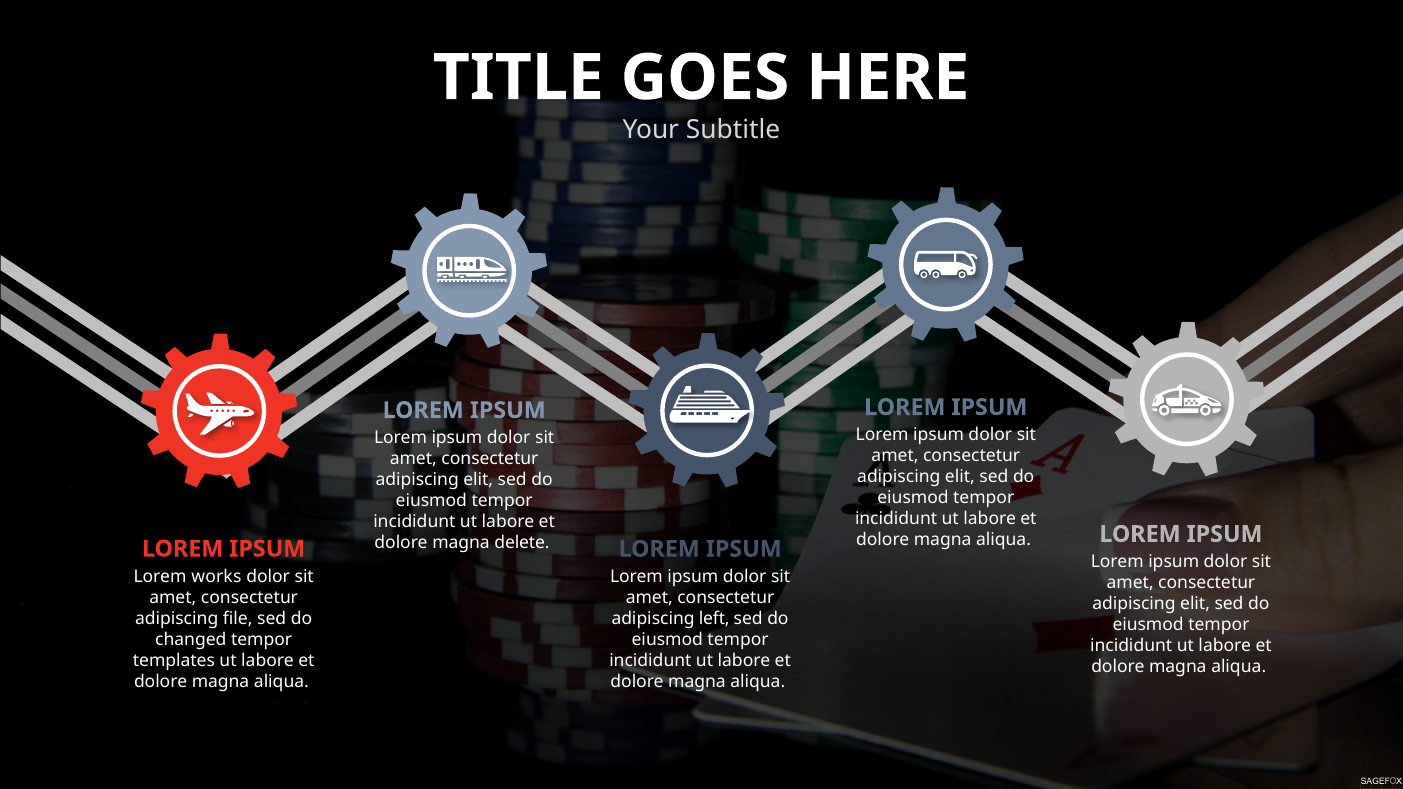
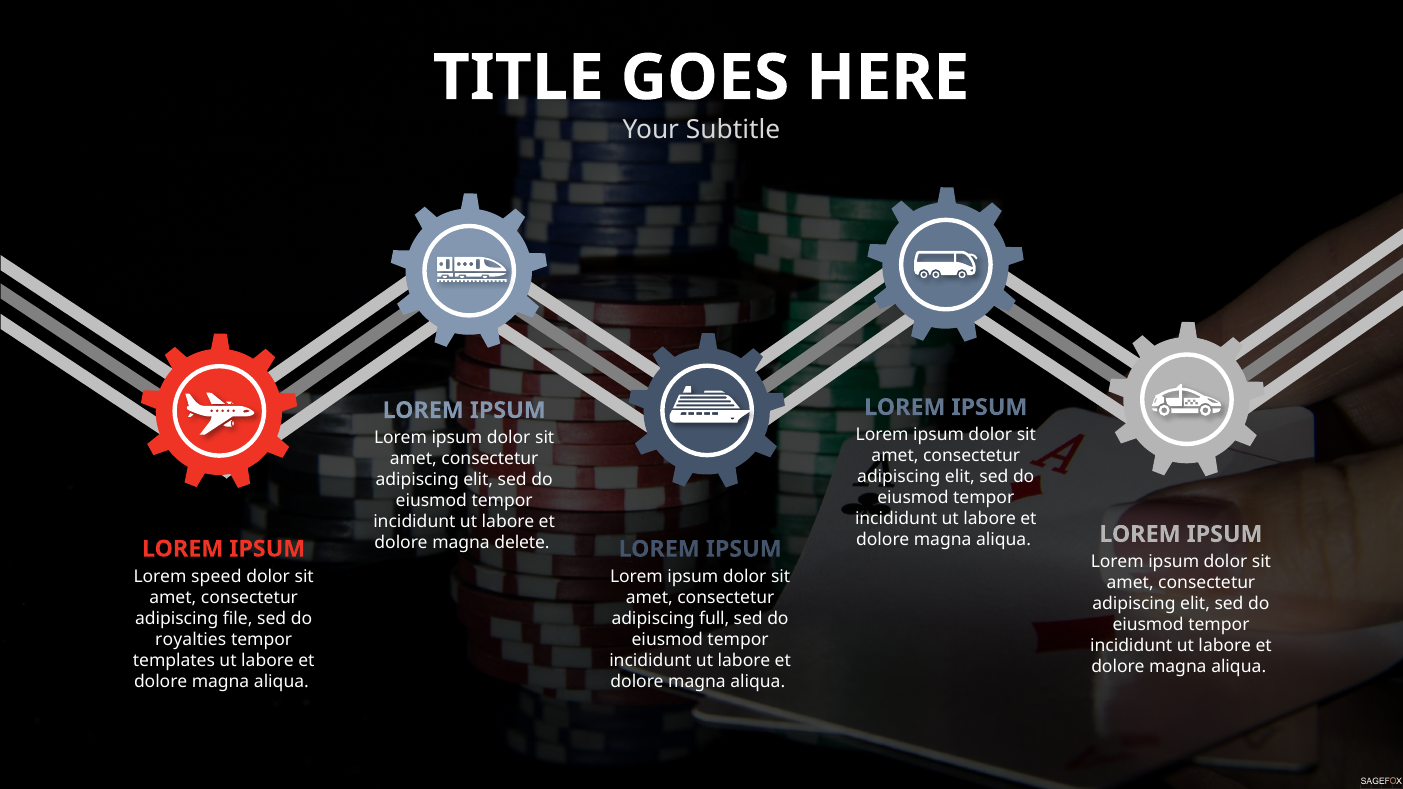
works: works -> speed (216, 577)
left: left -> full (714, 619)
changed: changed -> royalties (191, 640)
